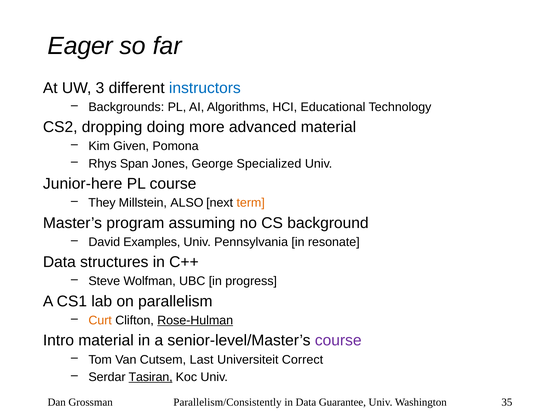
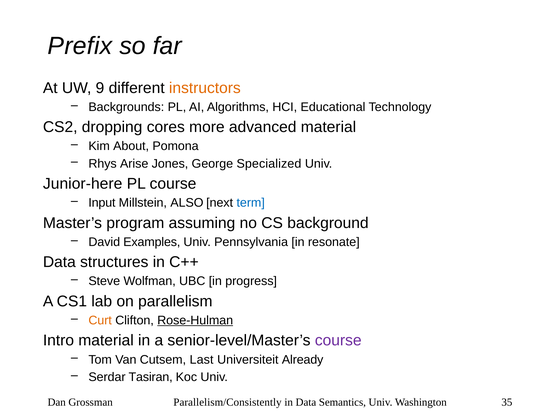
Eager: Eager -> Prefix (80, 46)
3: 3 -> 9 (100, 88)
instructors colour: blue -> orange (205, 88)
doing: doing -> cores (166, 127)
Given: Given -> About (131, 146)
Span: Span -> Arise (134, 164)
They: They -> Input (102, 203)
term colour: orange -> blue (251, 203)
Correct: Correct -> Already (303, 360)
Tasiran underline: present -> none (151, 377)
Guarantee: Guarantee -> Semantics (342, 402)
